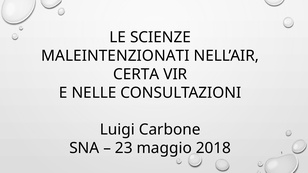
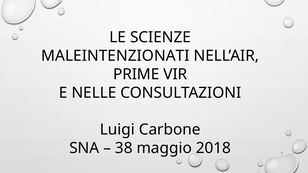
CERTA: CERTA -> PRIME (136, 74)
23: 23 -> 38 (124, 148)
